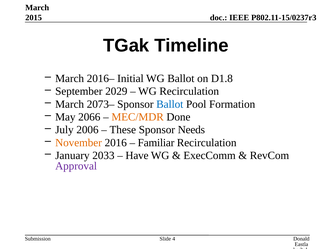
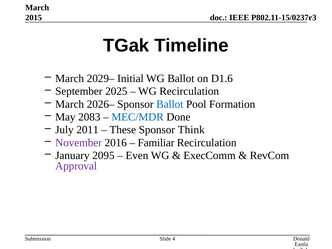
2016–: 2016– -> 2029– (101, 78)
D1.8: D1.8 -> D1.6 (222, 78)
2029: 2029 -> 2025 (116, 91)
2073–: 2073– -> 2026– (101, 104)
2066: 2066 -> 2083 (89, 117)
MEC/MDR colour: orange -> blue (138, 117)
2006: 2006 -> 2011 (87, 130)
Needs: Needs -> Think (191, 130)
November colour: orange -> purple (79, 143)
2033: 2033 -> 2095 (103, 155)
Have: Have -> Even (137, 155)
